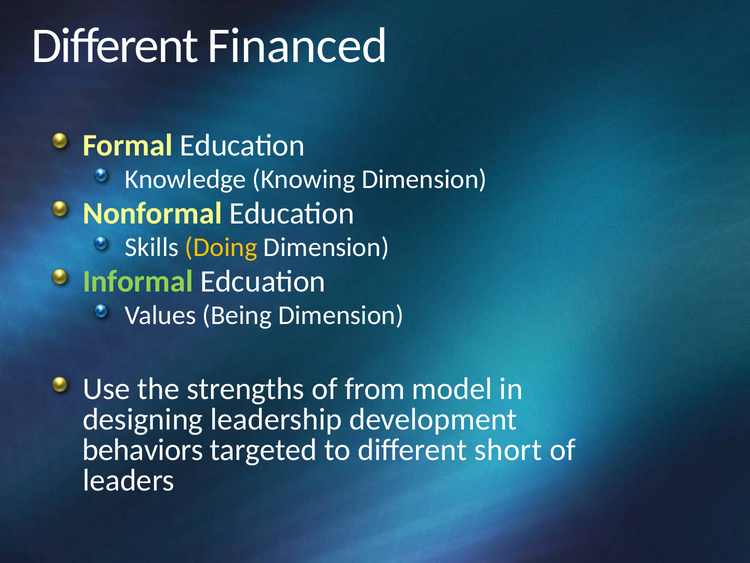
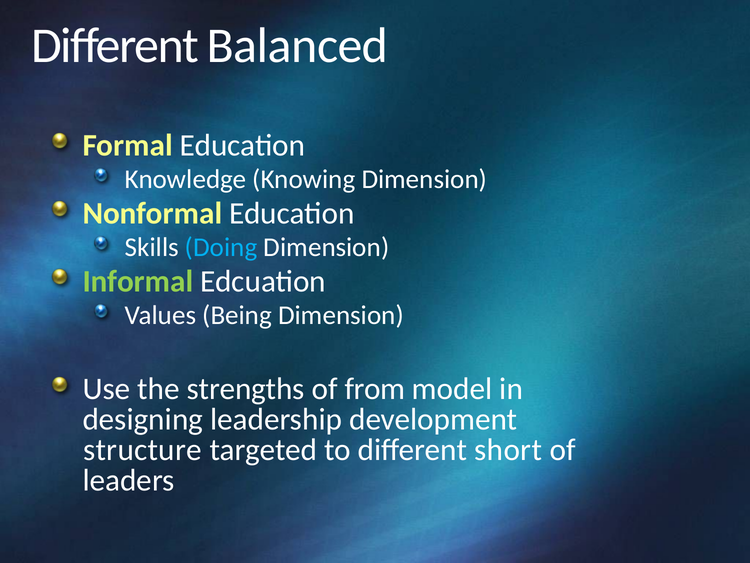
Financed: Financed -> Balanced (297, 46)
Doing colour: yellow -> light blue (221, 247)
behaviors: behaviors -> structure (142, 450)
